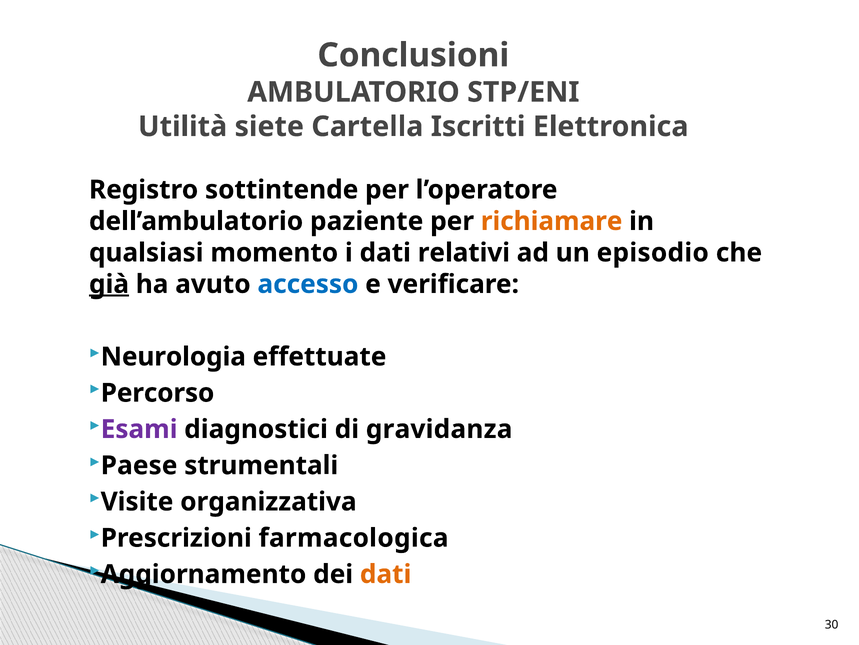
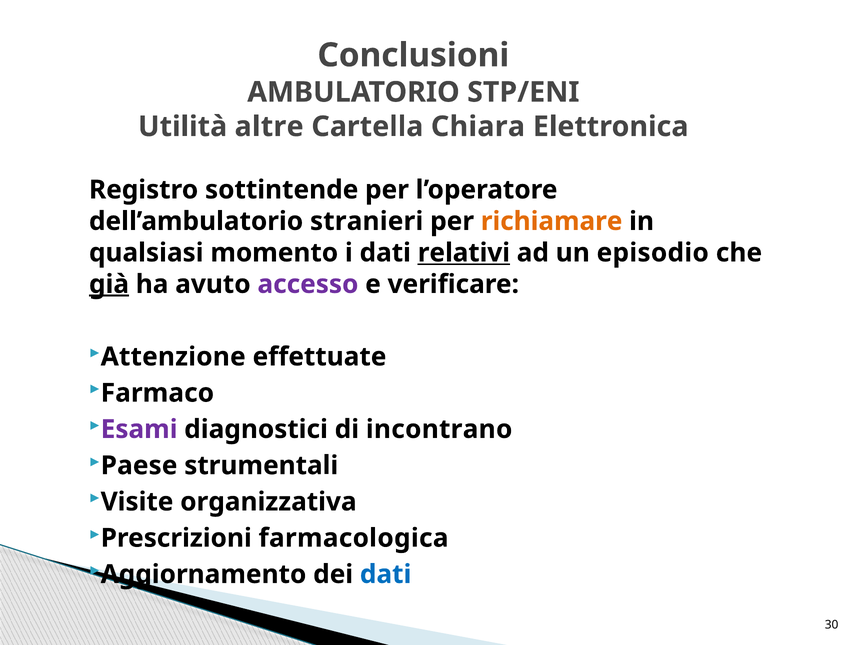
siete: siete -> altre (269, 126)
Iscritti: Iscritti -> Chiara (478, 126)
paziente: paziente -> stranieri (367, 221)
relativi underline: none -> present (464, 252)
accesso colour: blue -> purple (308, 284)
Neurologia: Neurologia -> Attenzione (173, 356)
Percorso: Percorso -> Farmaco (157, 393)
gravidanza: gravidanza -> incontrano (439, 429)
dati colour: orange -> blue (386, 574)
